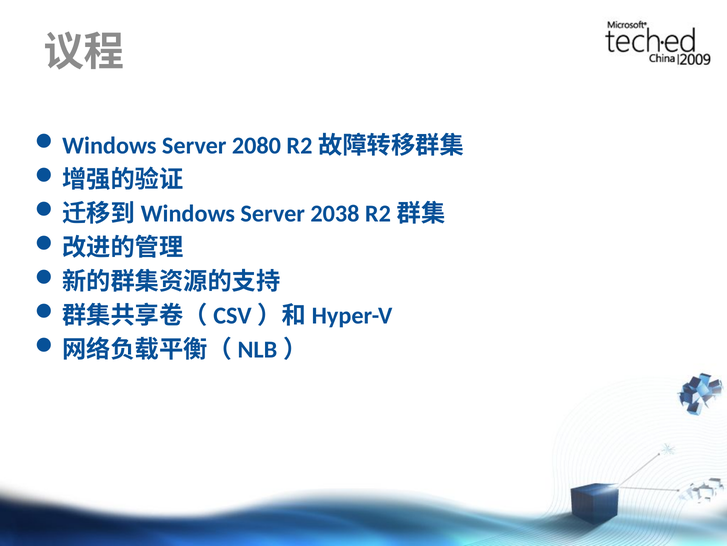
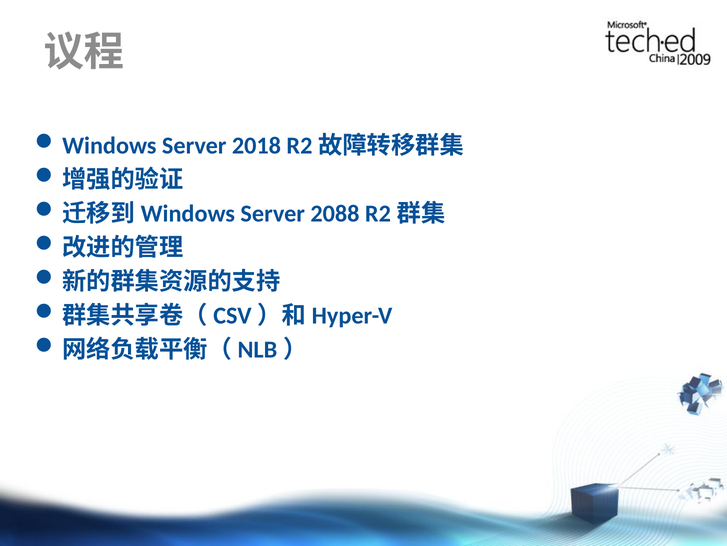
2080: 2080 -> 2018 (256, 146)
2038: 2038 -> 2088 (335, 213)
